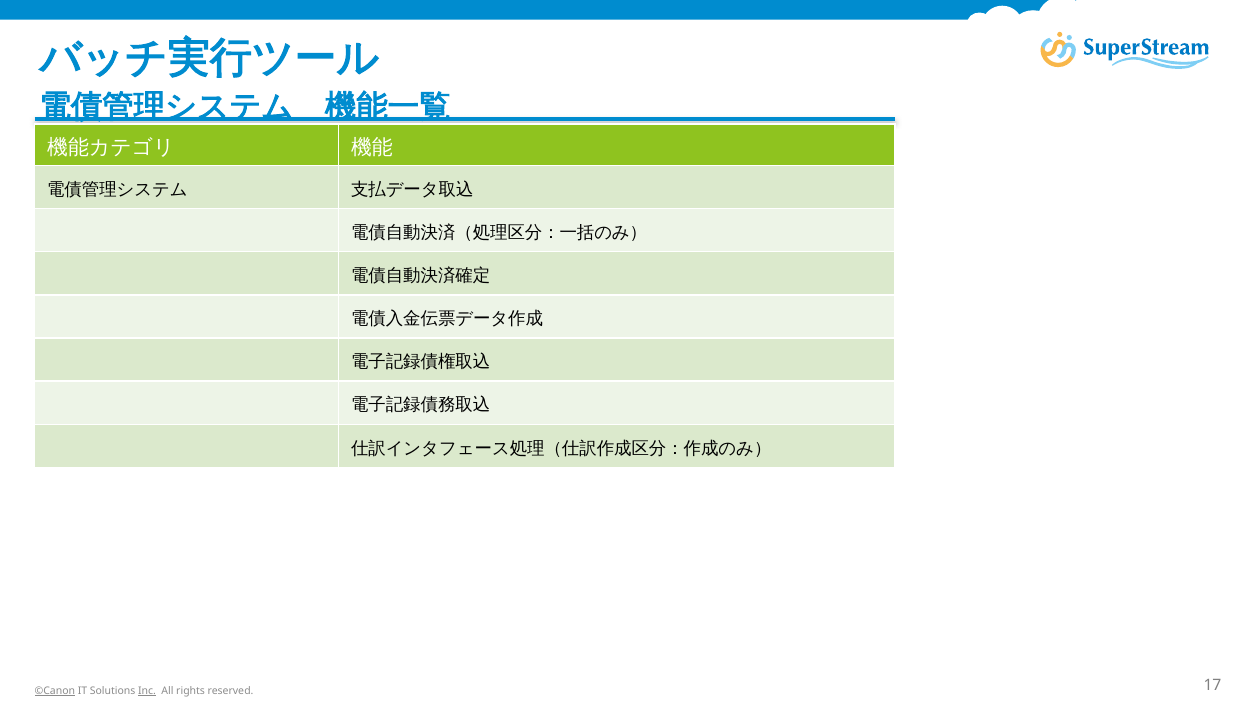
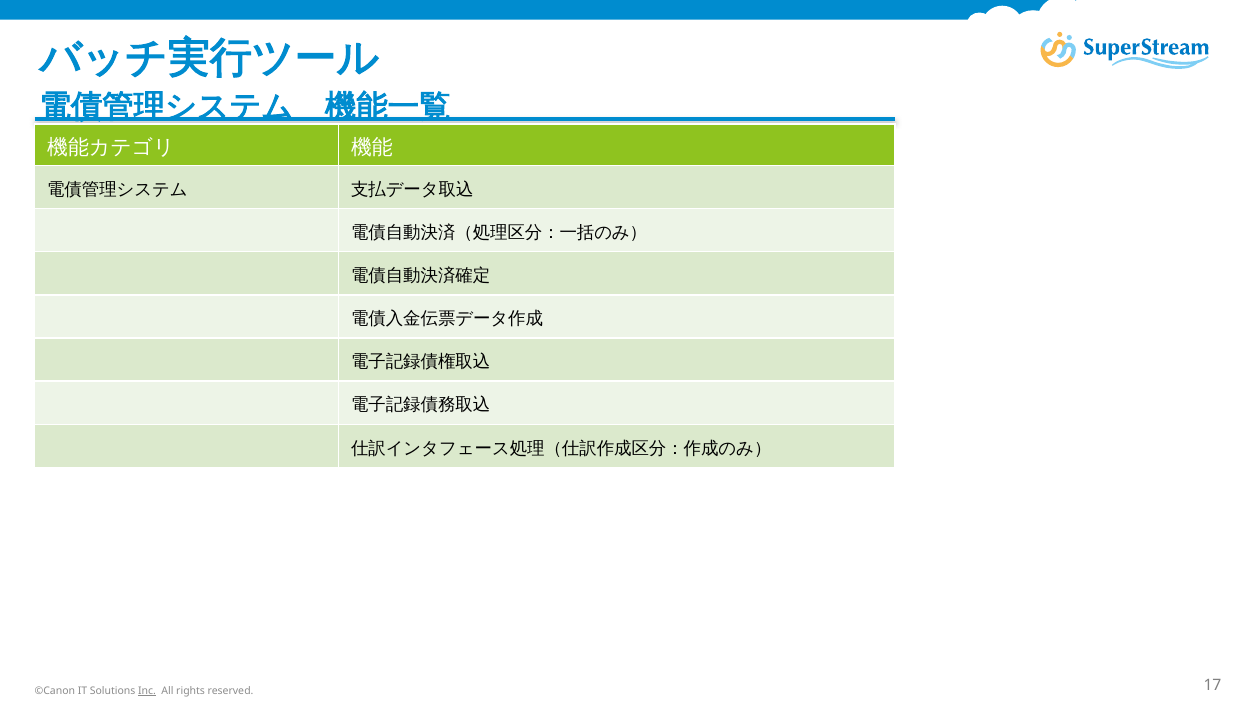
©Canon underline: present -> none (55, 690)
